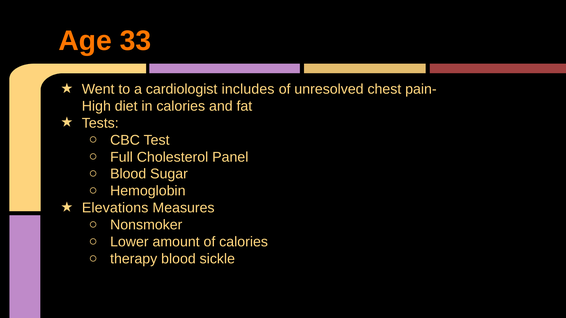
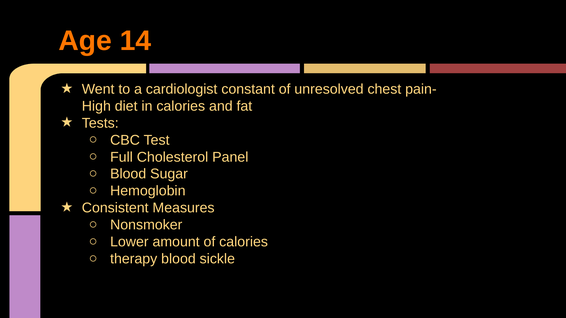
33: 33 -> 14 (136, 41)
includes: includes -> constant (248, 89)
Elevations: Elevations -> Consistent (115, 208)
